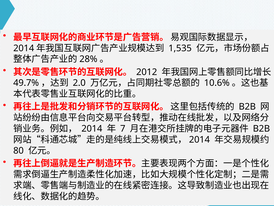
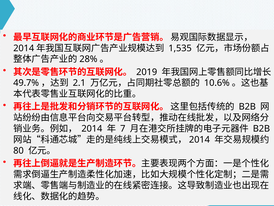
2012: 2012 -> 2019 (147, 72)
2.0: 2.0 -> 2.1 (79, 83)
